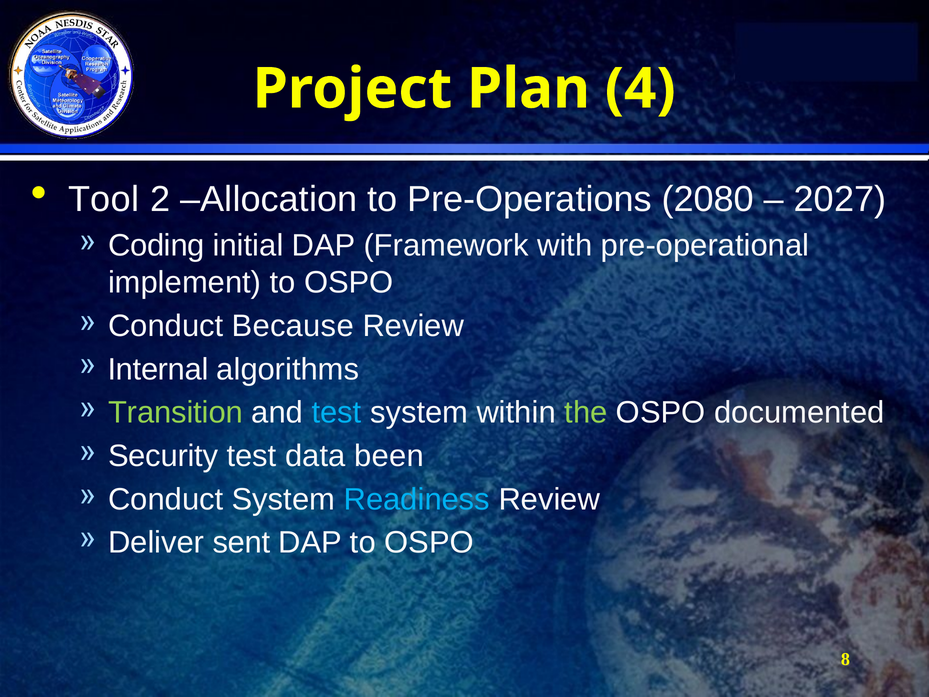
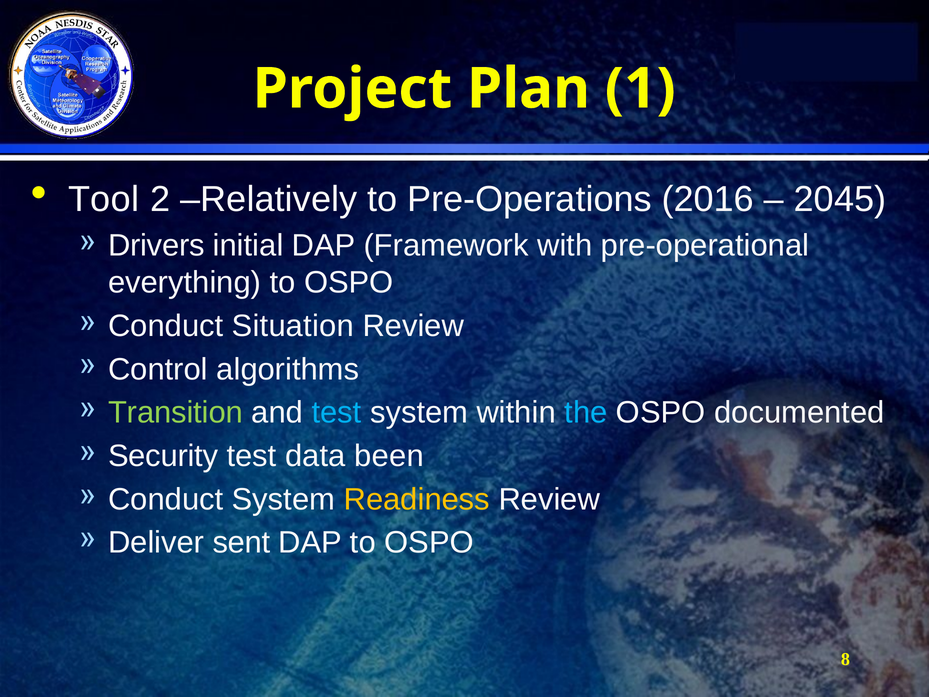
4: 4 -> 1 (640, 89)
Allocation: Allocation -> Relatively (269, 199)
2080: 2080 -> 2016 (708, 199)
2027: 2027 -> 2045 (840, 199)
Coding: Coding -> Drivers (156, 245)
implement: implement -> everything (185, 282)
Because: Because -> Situation (293, 326)
Internal: Internal -> Control (158, 369)
the colour: light green -> light blue (586, 413)
Readiness colour: light blue -> yellow (417, 499)
